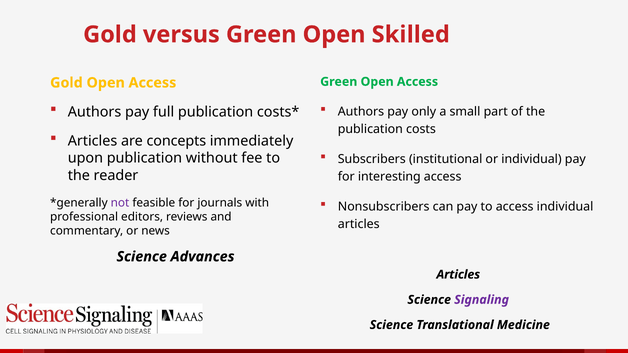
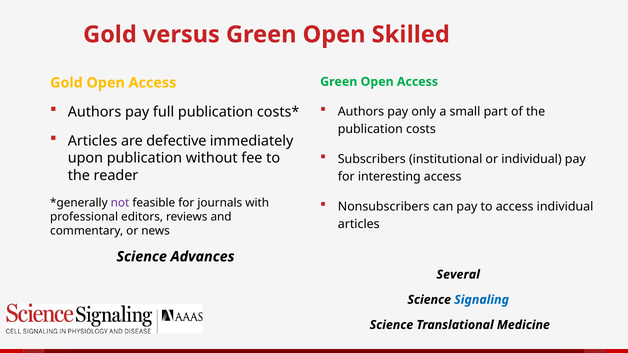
concepts: concepts -> defective (176, 141)
Articles: Articles -> Several (458, 275)
Signaling colour: purple -> blue (482, 300)
